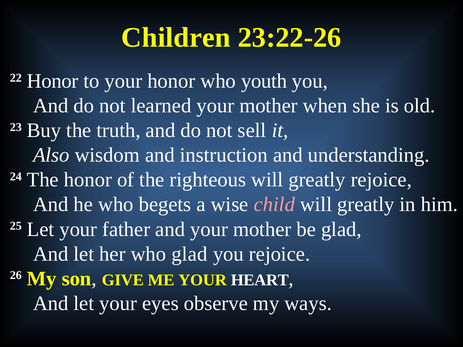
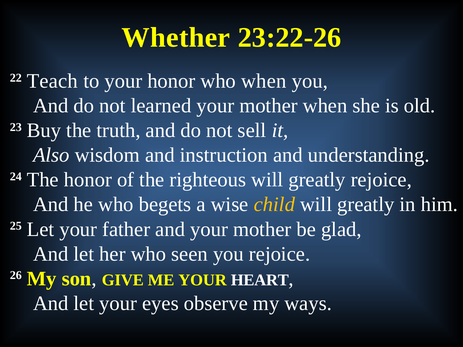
Children: Children -> Whether (176, 38)
22 Honor: Honor -> Teach (52, 81)
who youth: youth -> when (264, 81)
child colour: pink -> yellow (274, 205)
who glad: glad -> seen (190, 254)
